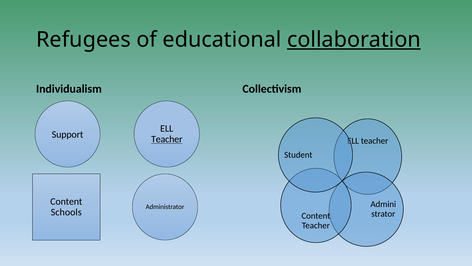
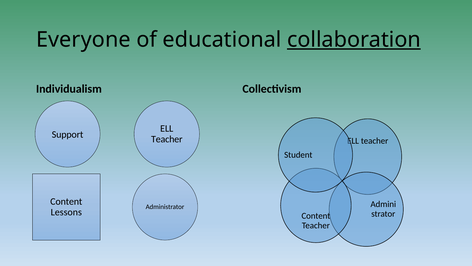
Refugees: Refugees -> Everyone (83, 40)
Teacher underline: present -> none (167, 139)
Schools: Schools -> Lessons (66, 212)
